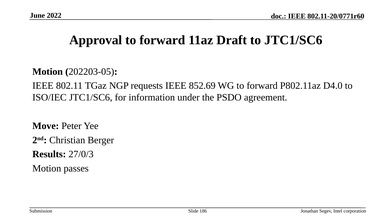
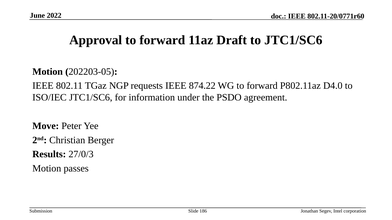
852.69: 852.69 -> 874.22 (202, 86)
